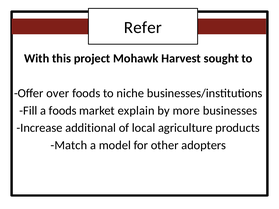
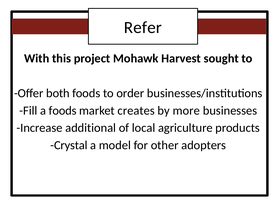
over: over -> both (58, 93)
niche: niche -> order (130, 93)
explain: explain -> creates (136, 111)
Match: Match -> Crystal (69, 145)
